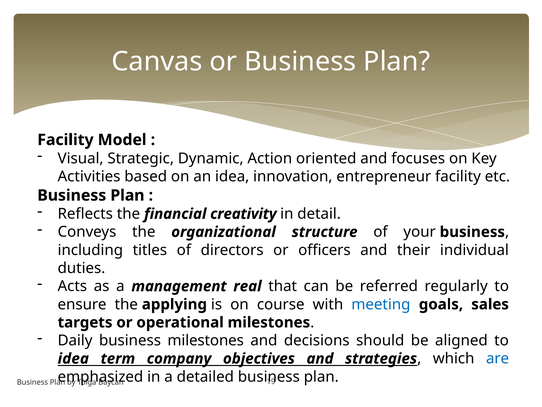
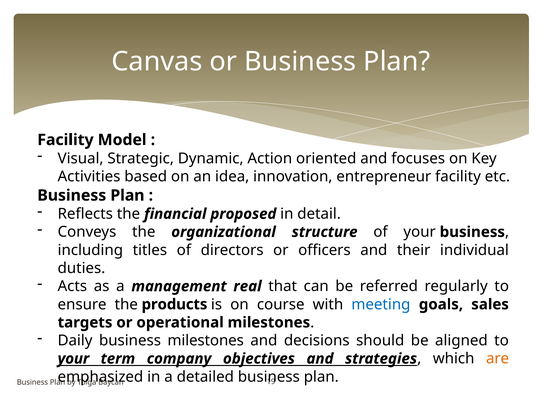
creativity: creativity -> proposed (243, 214)
applying: applying -> products (174, 304)
idea: idea -> your (73, 358)
are colour: blue -> orange (498, 358)
